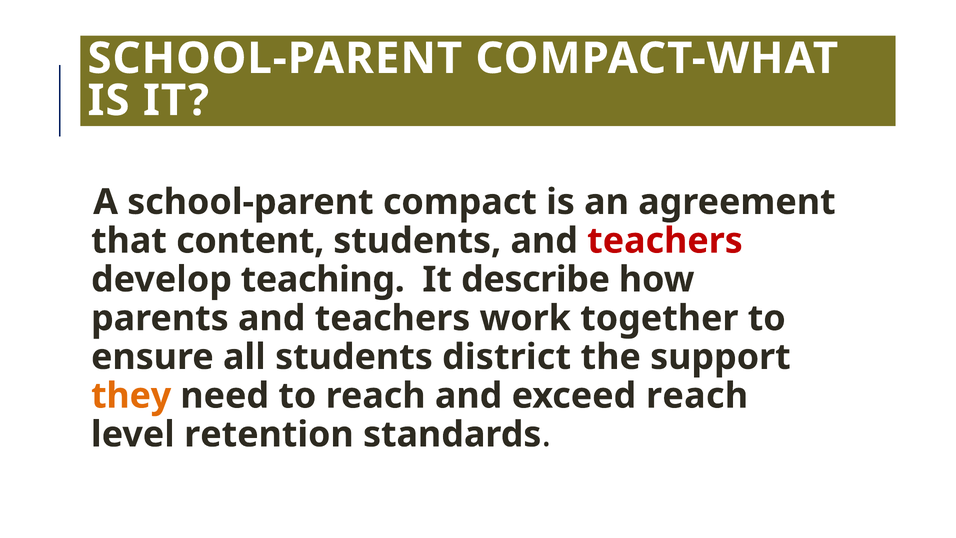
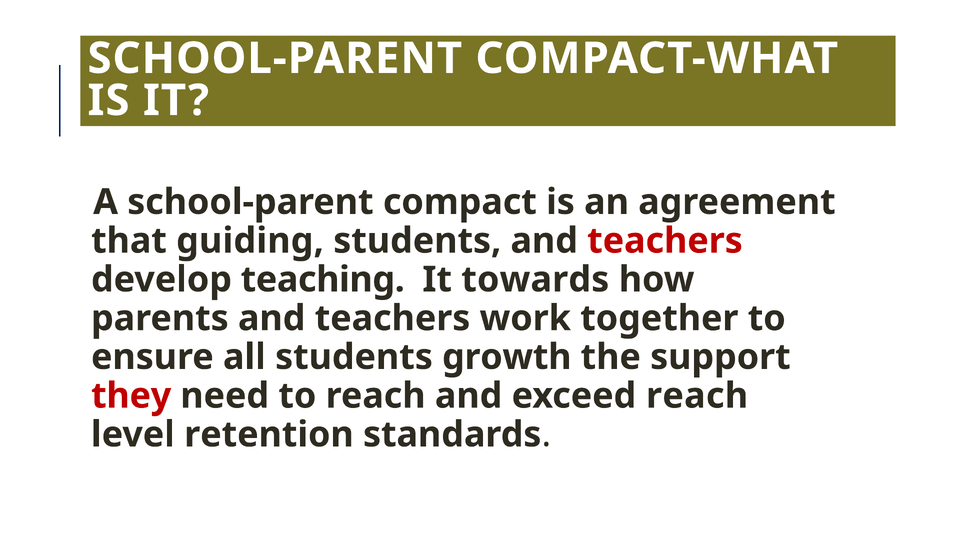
content: content -> guiding (250, 241)
describe: describe -> towards (535, 279)
district: district -> growth (507, 357)
they colour: orange -> red (131, 396)
